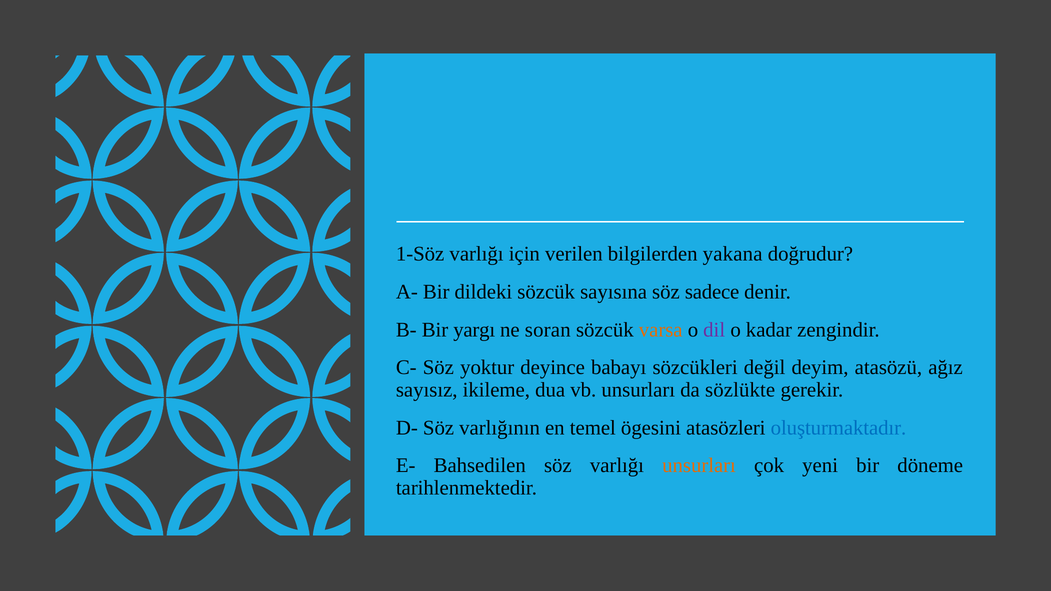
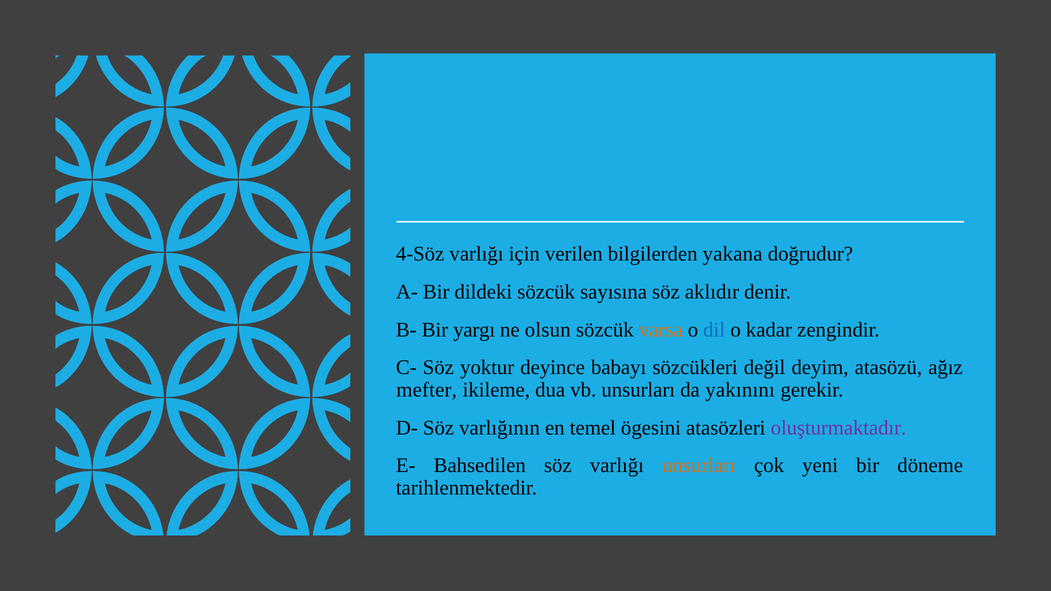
1-Söz: 1-Söz -> 4-Söz (420, 254)
sadece: sadece -> aklıdır (712, 292)
soran: soran -> olsun (548, 330)
dil colour: purple -> blue (714, 330)
sayısız: sayısız -> mefter (427, 390)
sözlükte: sözlükte -> yakınını (740, 390)
oluşturmaktadır colour: blue -> purple (838, 428)
